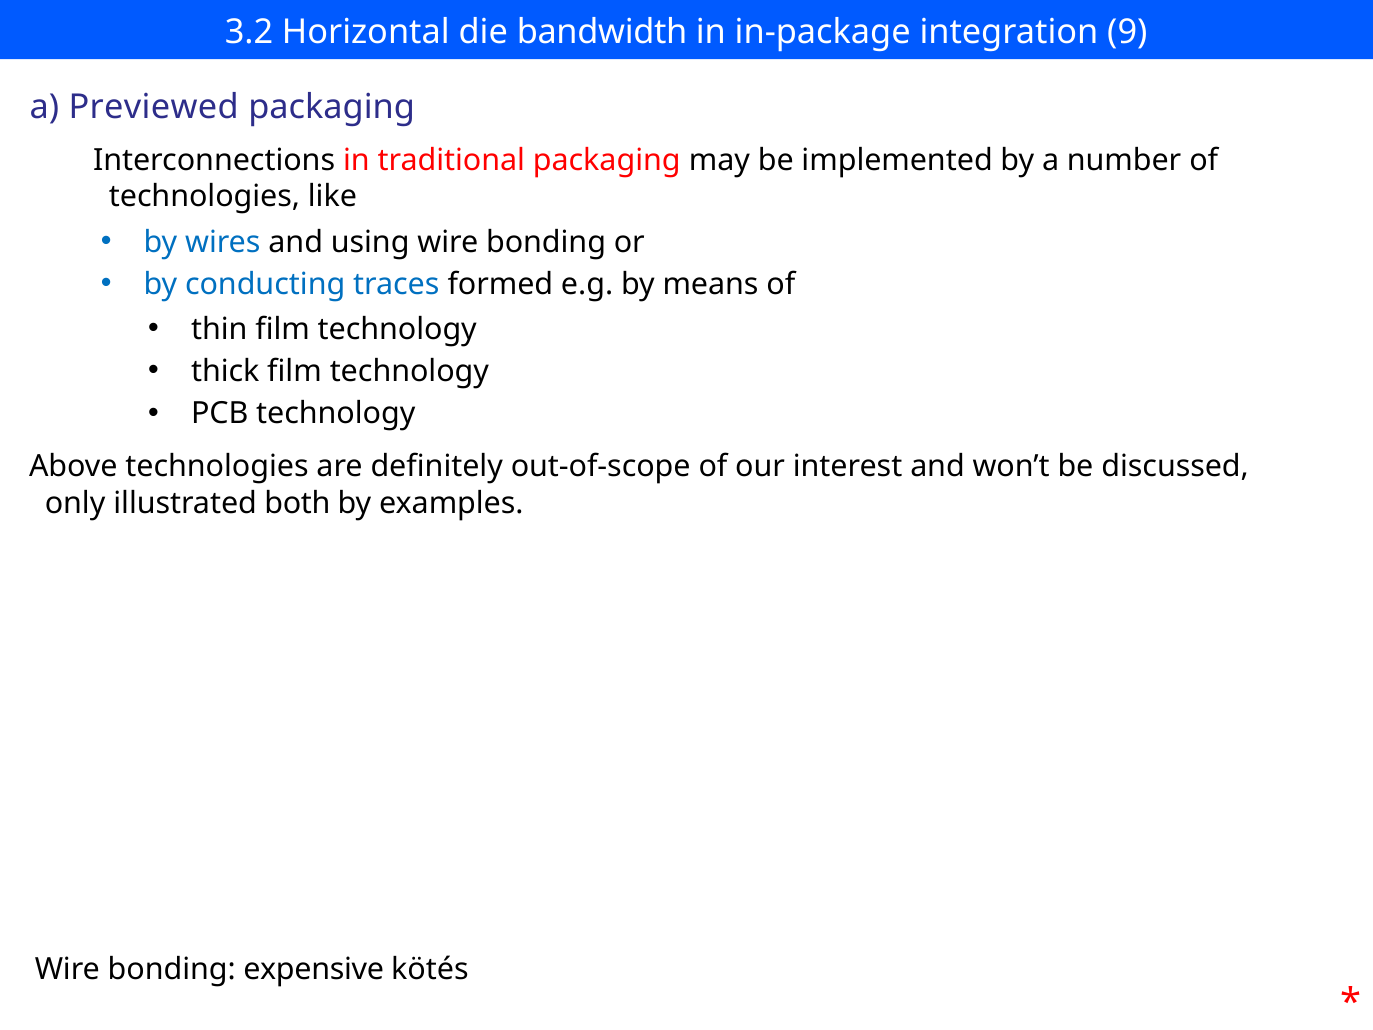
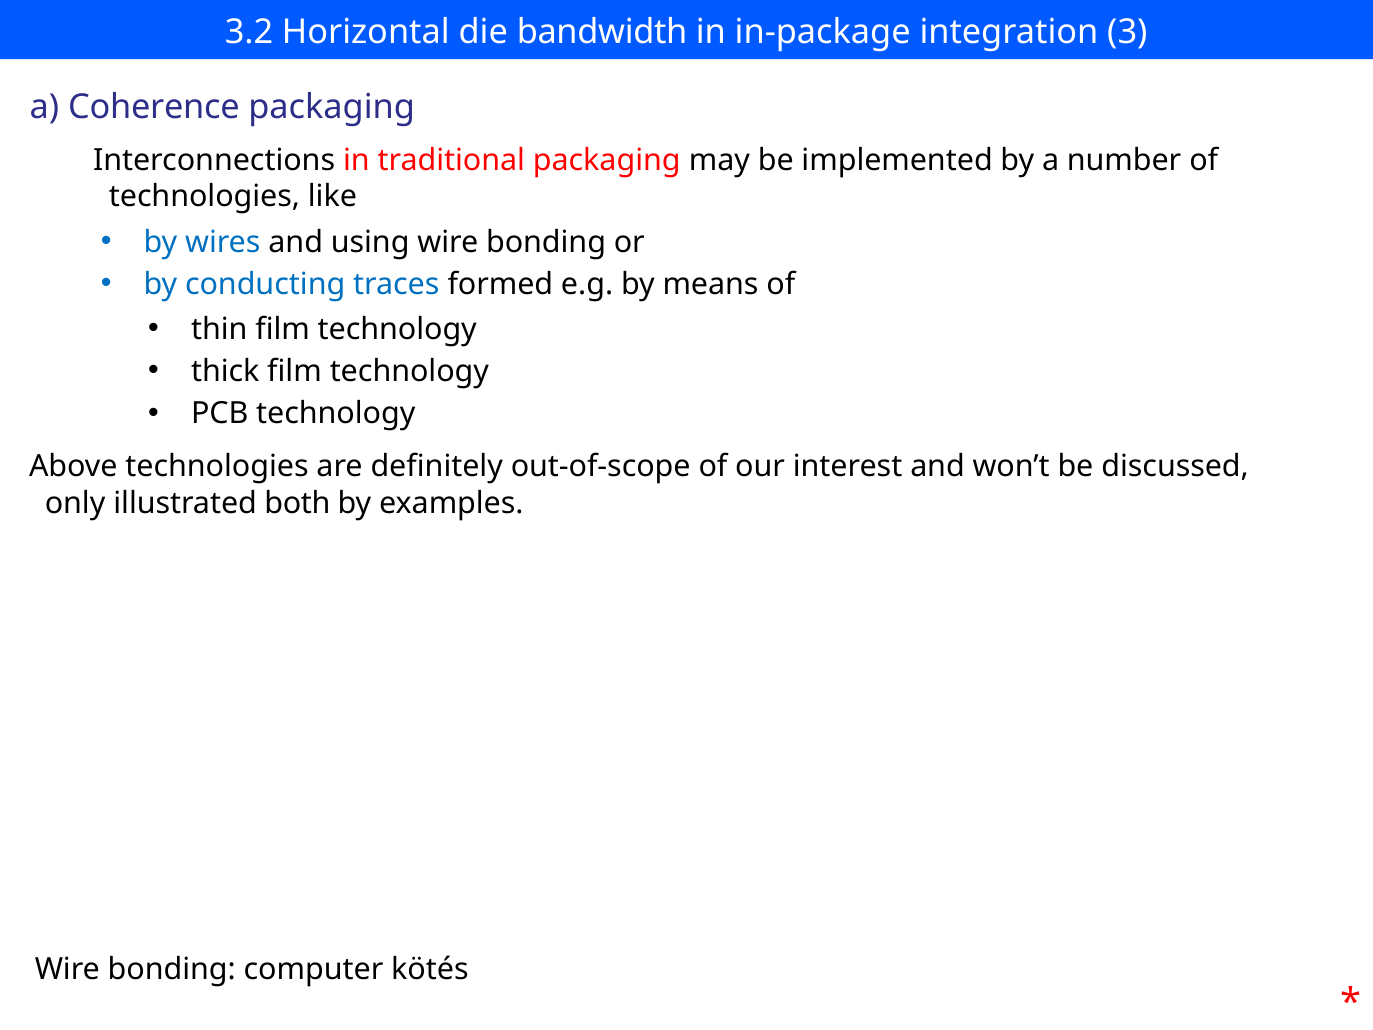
9: 9 -> 3 (1127, 32)
Previewed: Previewed -> Coherence (154, 107)
expensive: expensive -> computer (314, 969)
